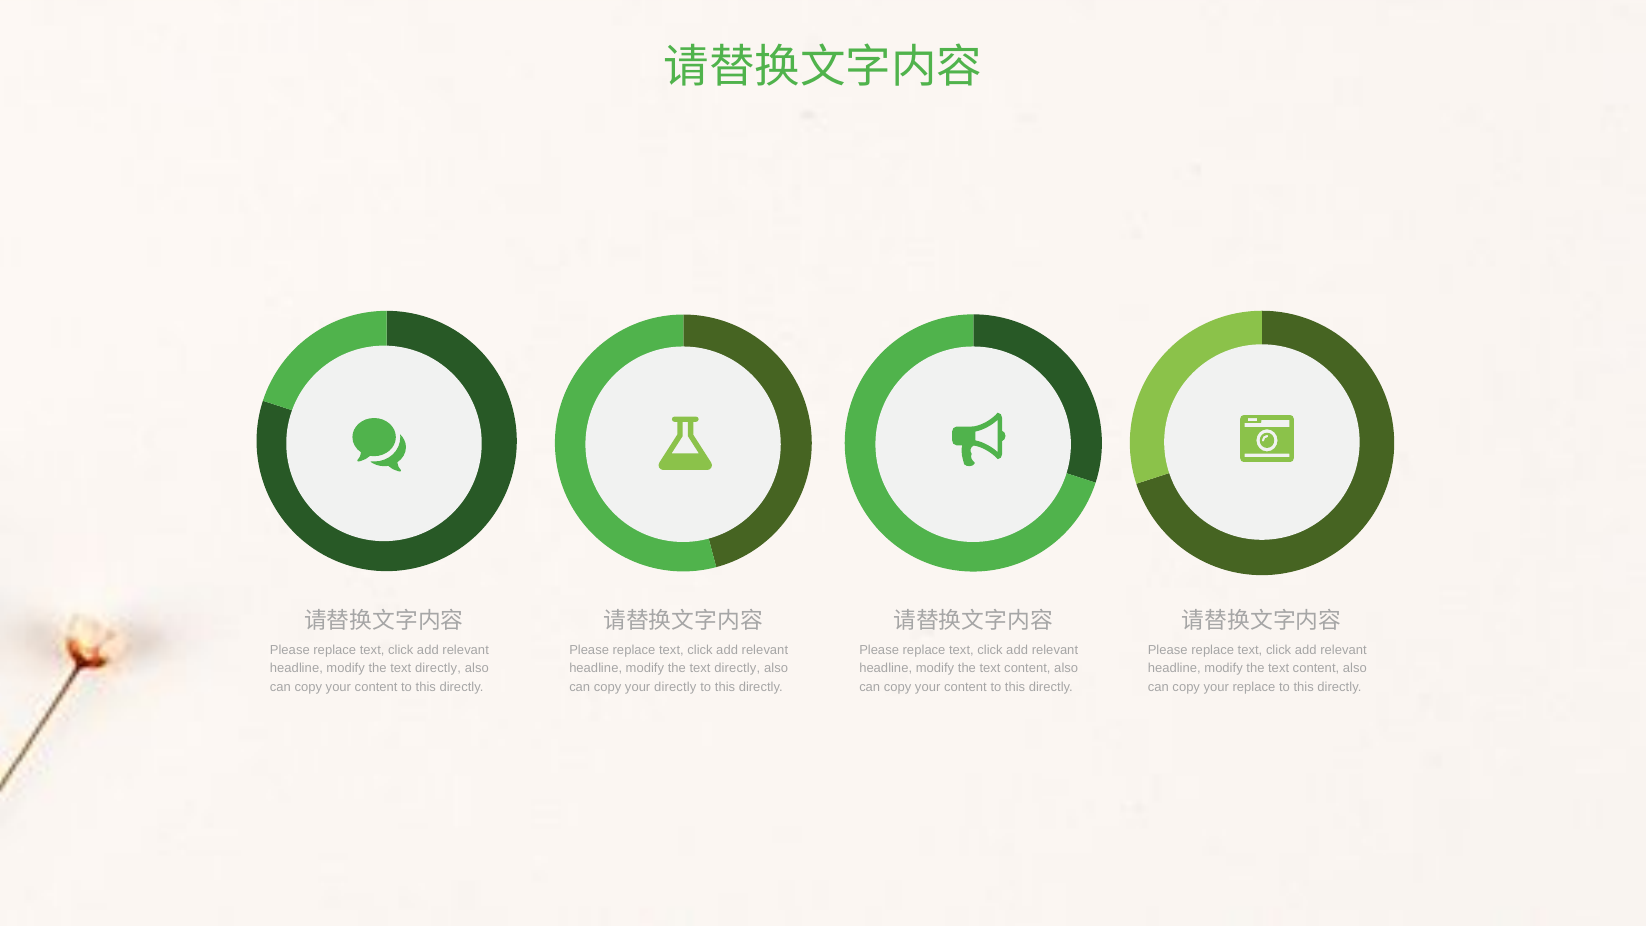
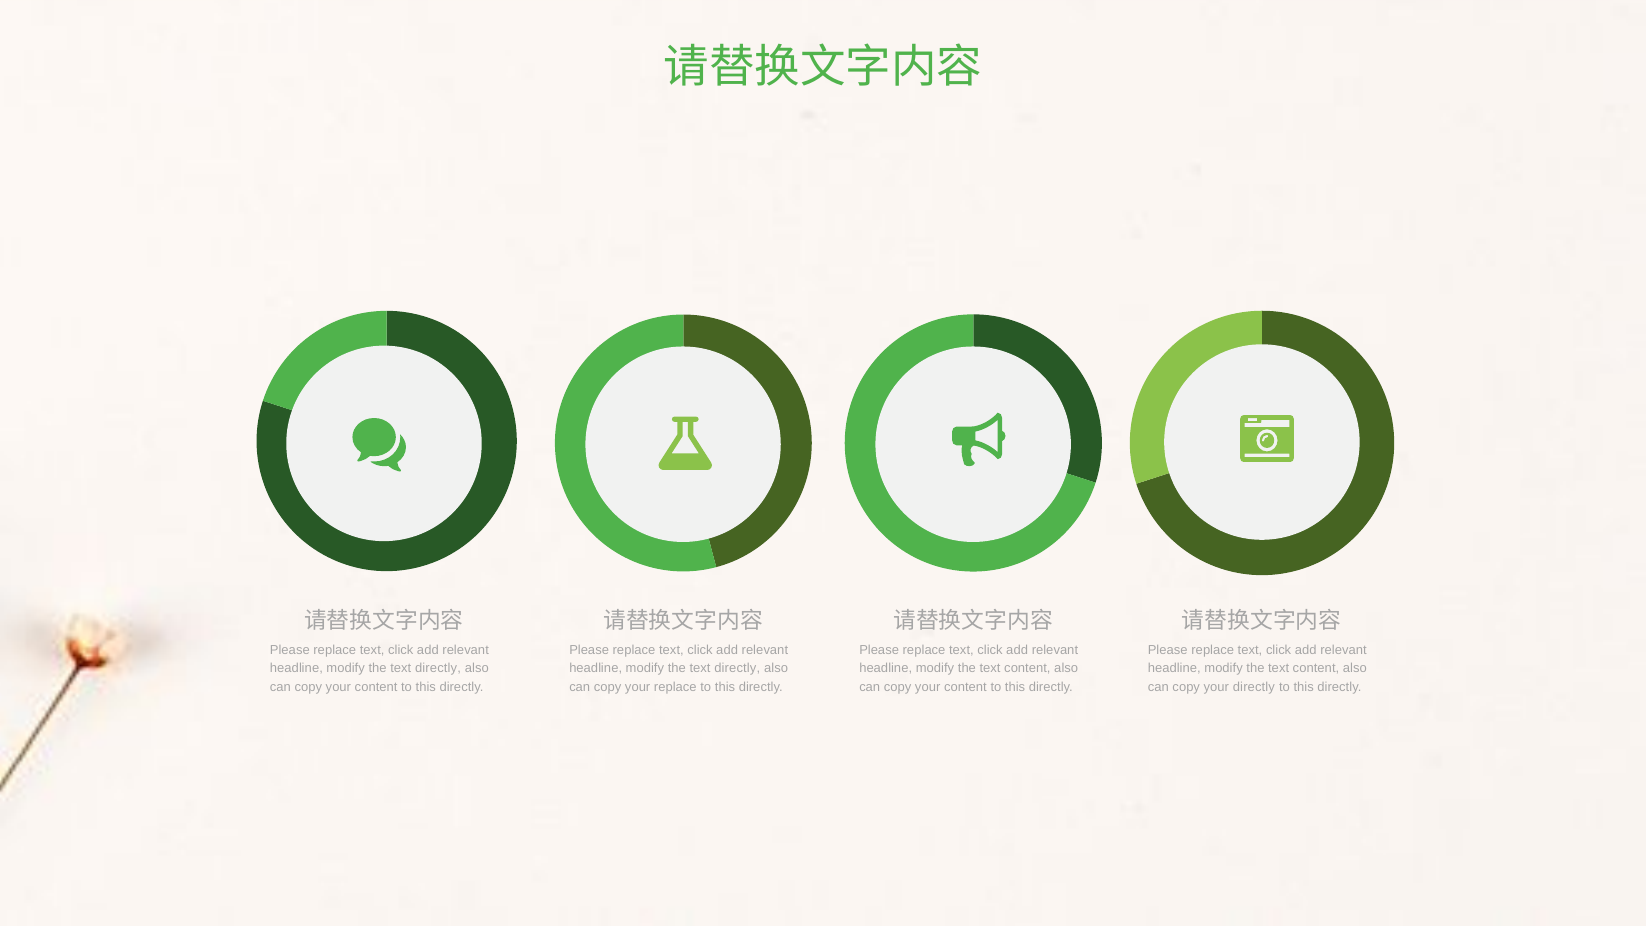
your directly: directly -> replace (675, 687)
your replace: replace -> directly (1254, 687)
